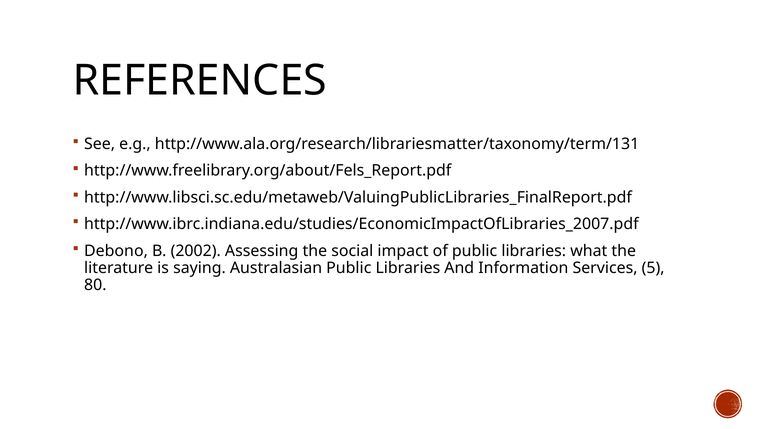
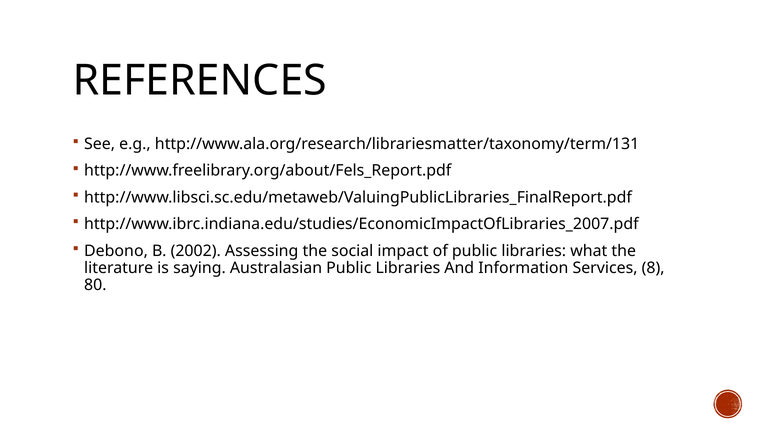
5: 5 -> 8 (653, 268)
